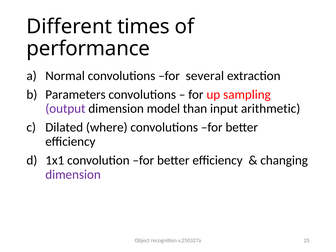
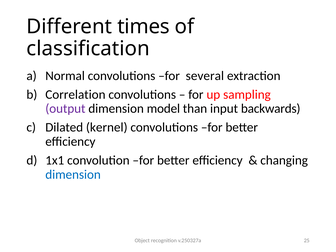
performance: performance -> classification (88, 49)
Parameters: Parameters -> Correlation (75, 95)
arithmetic: arithmetic -> backwards (271, 109)
where: where -> kernel (107, 127)
dimension colour: purple -> blue (73, 174)
